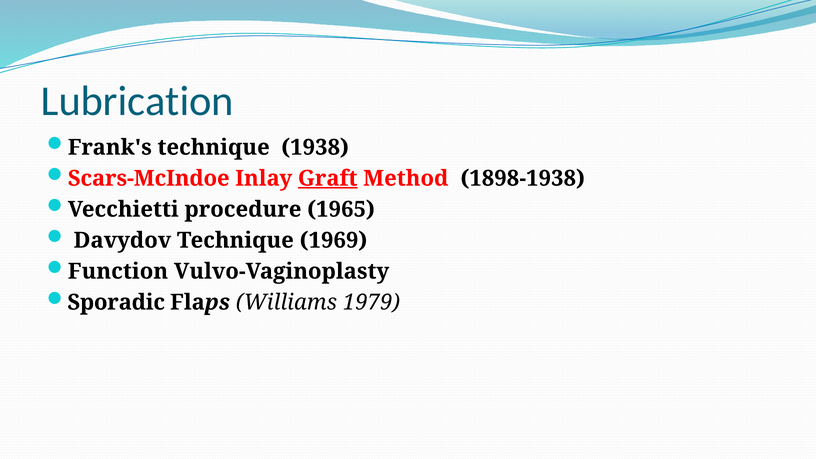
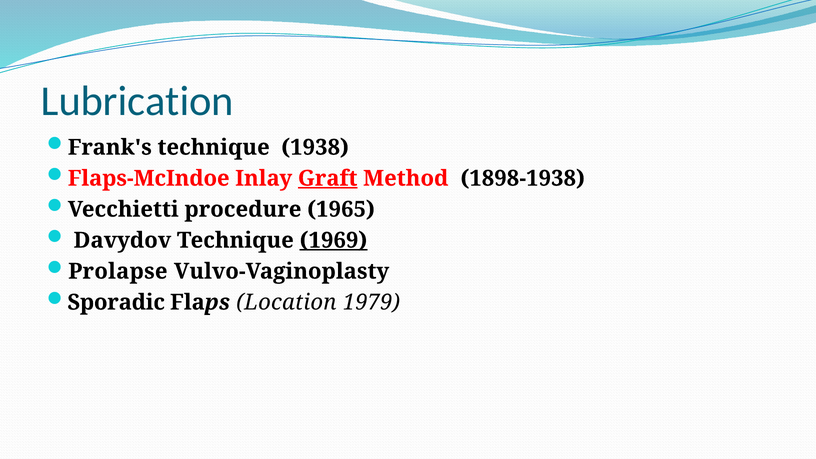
Scars-McIndoe: Scars-McIndoe -> Flaps-McIndoe (149, 178)
1969 underline: none -> present (333, 240)
Function: Function -> Prolapse (118, 271)
Williams: Williams -> Location (286, 302)
